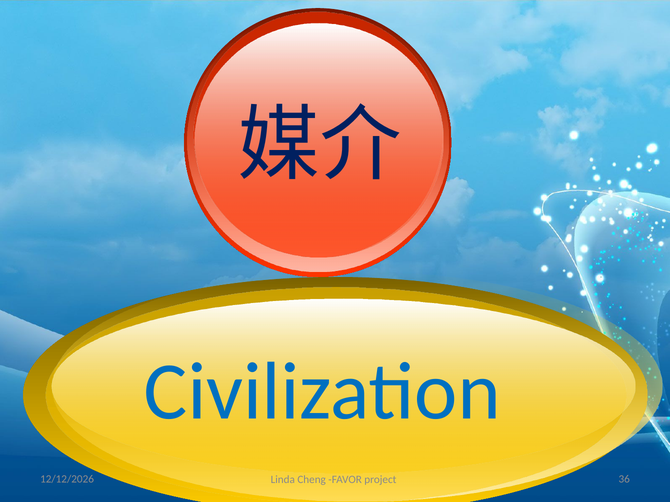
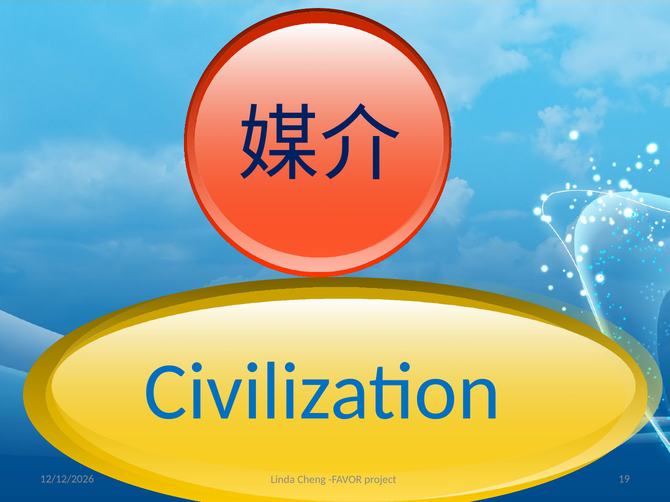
36: 36 -> 19 (624, 480)
